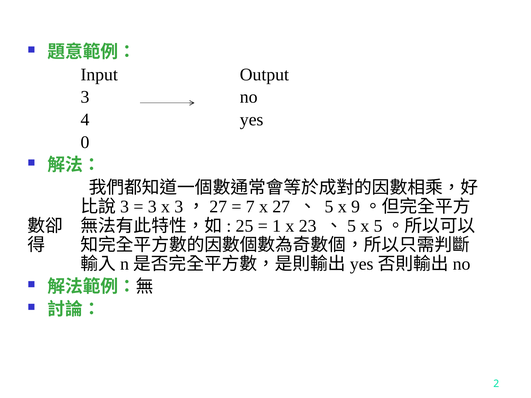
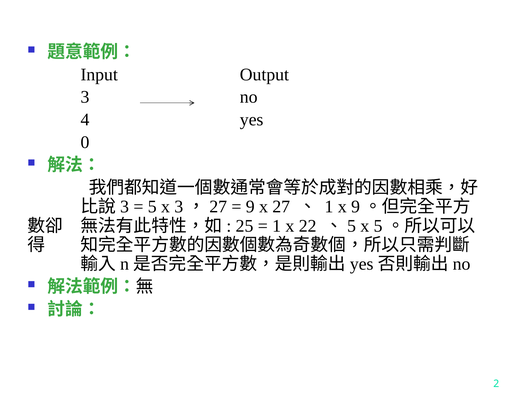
3: 3 -> 5 (152, 207)
7: 7 -> 9 (250, 207)
5: 5 -> 1 (329, 207)
23: 23 -> 22 (308, 226)
